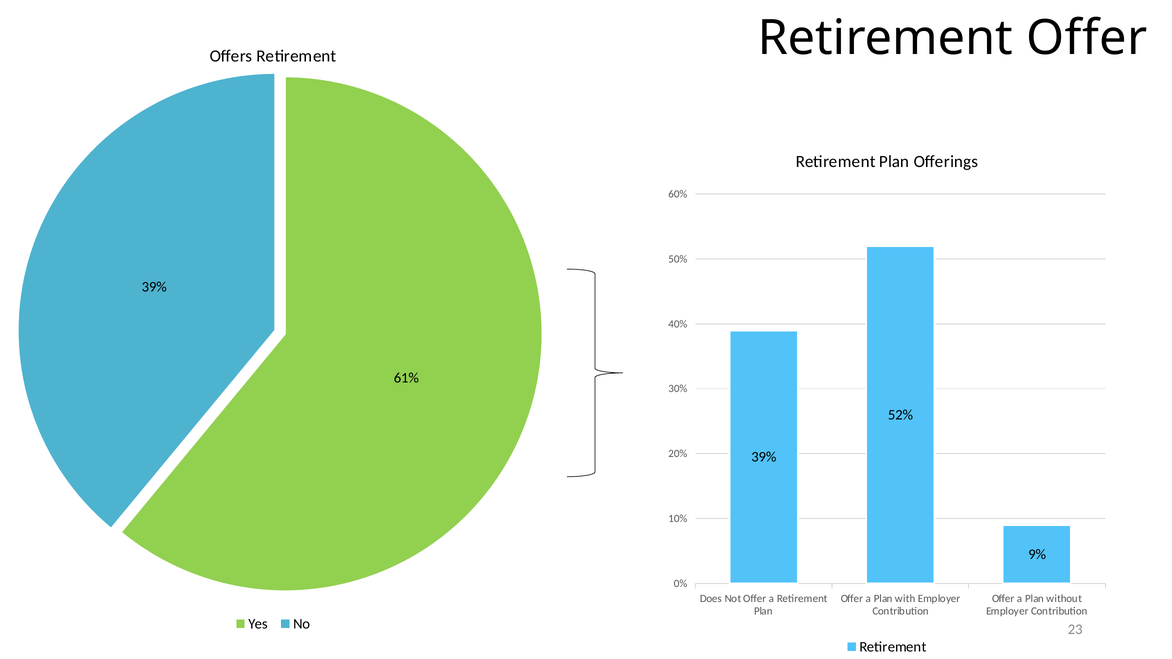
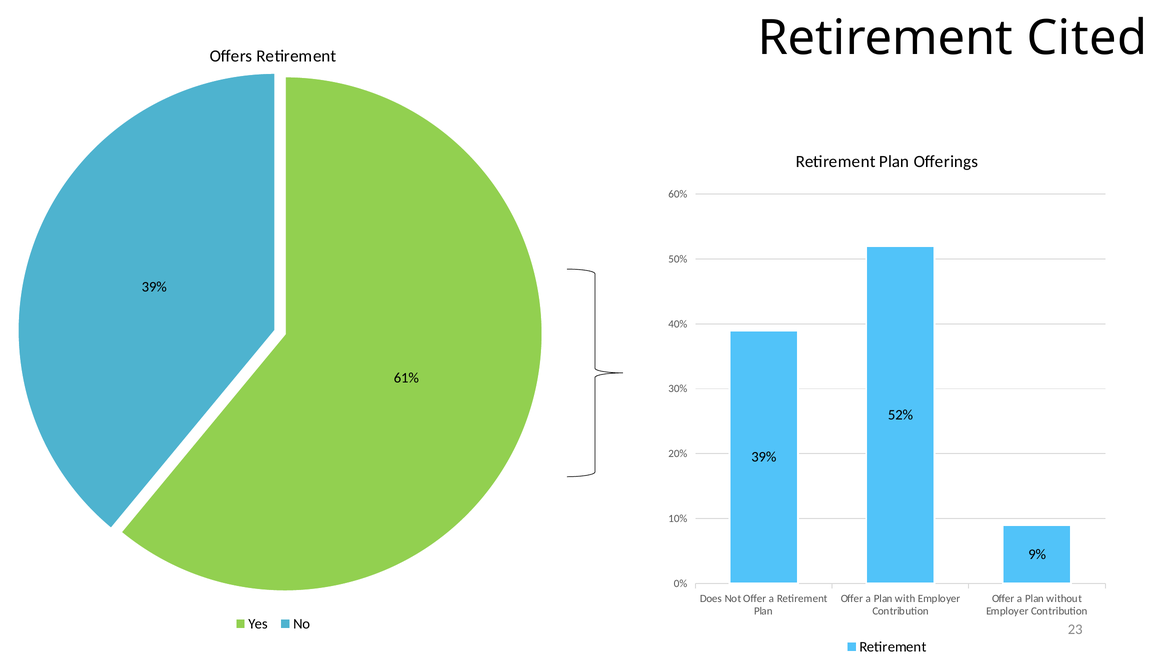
Retirement Offer: Offer -> Cited (1087, 38)
